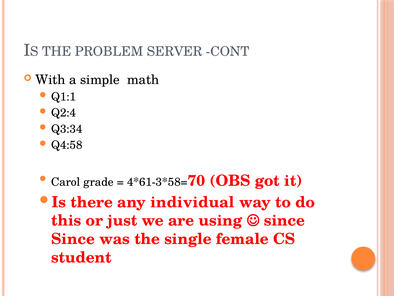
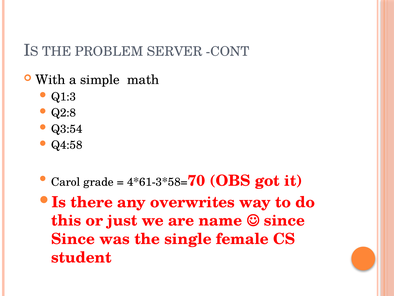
Q1:1: Q1:1 -> Q1:3 (64, 97)
Q2:4: Q2:4 -> Q2:8 (64, 113)
Q3:34: Q3:34 -> Q3:54 (67, 129)
individual: individual -> overwrites (192, 202)
using: using -> name (220, 220)
